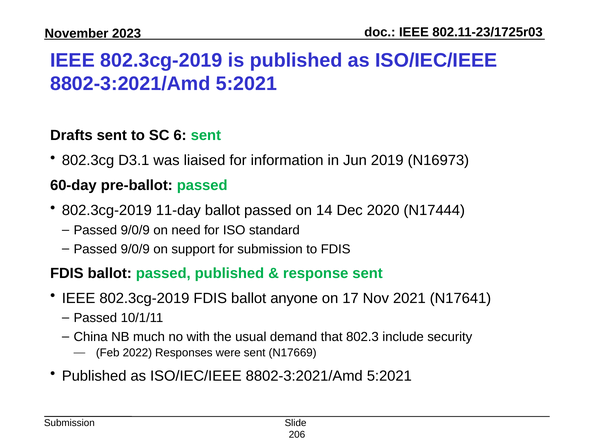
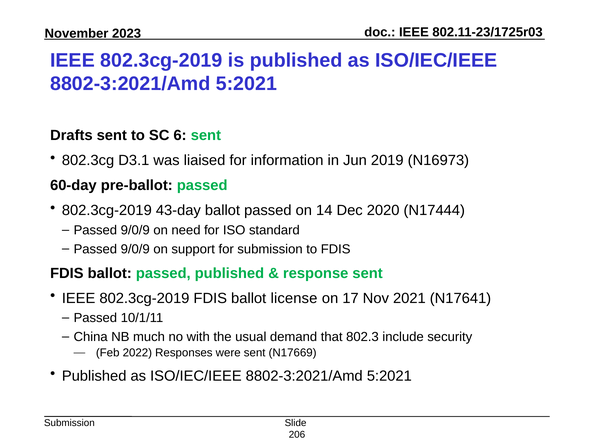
11-day: 11-day -> 43-day (178, 211)
anyone: anyone -> license (294, 299)
